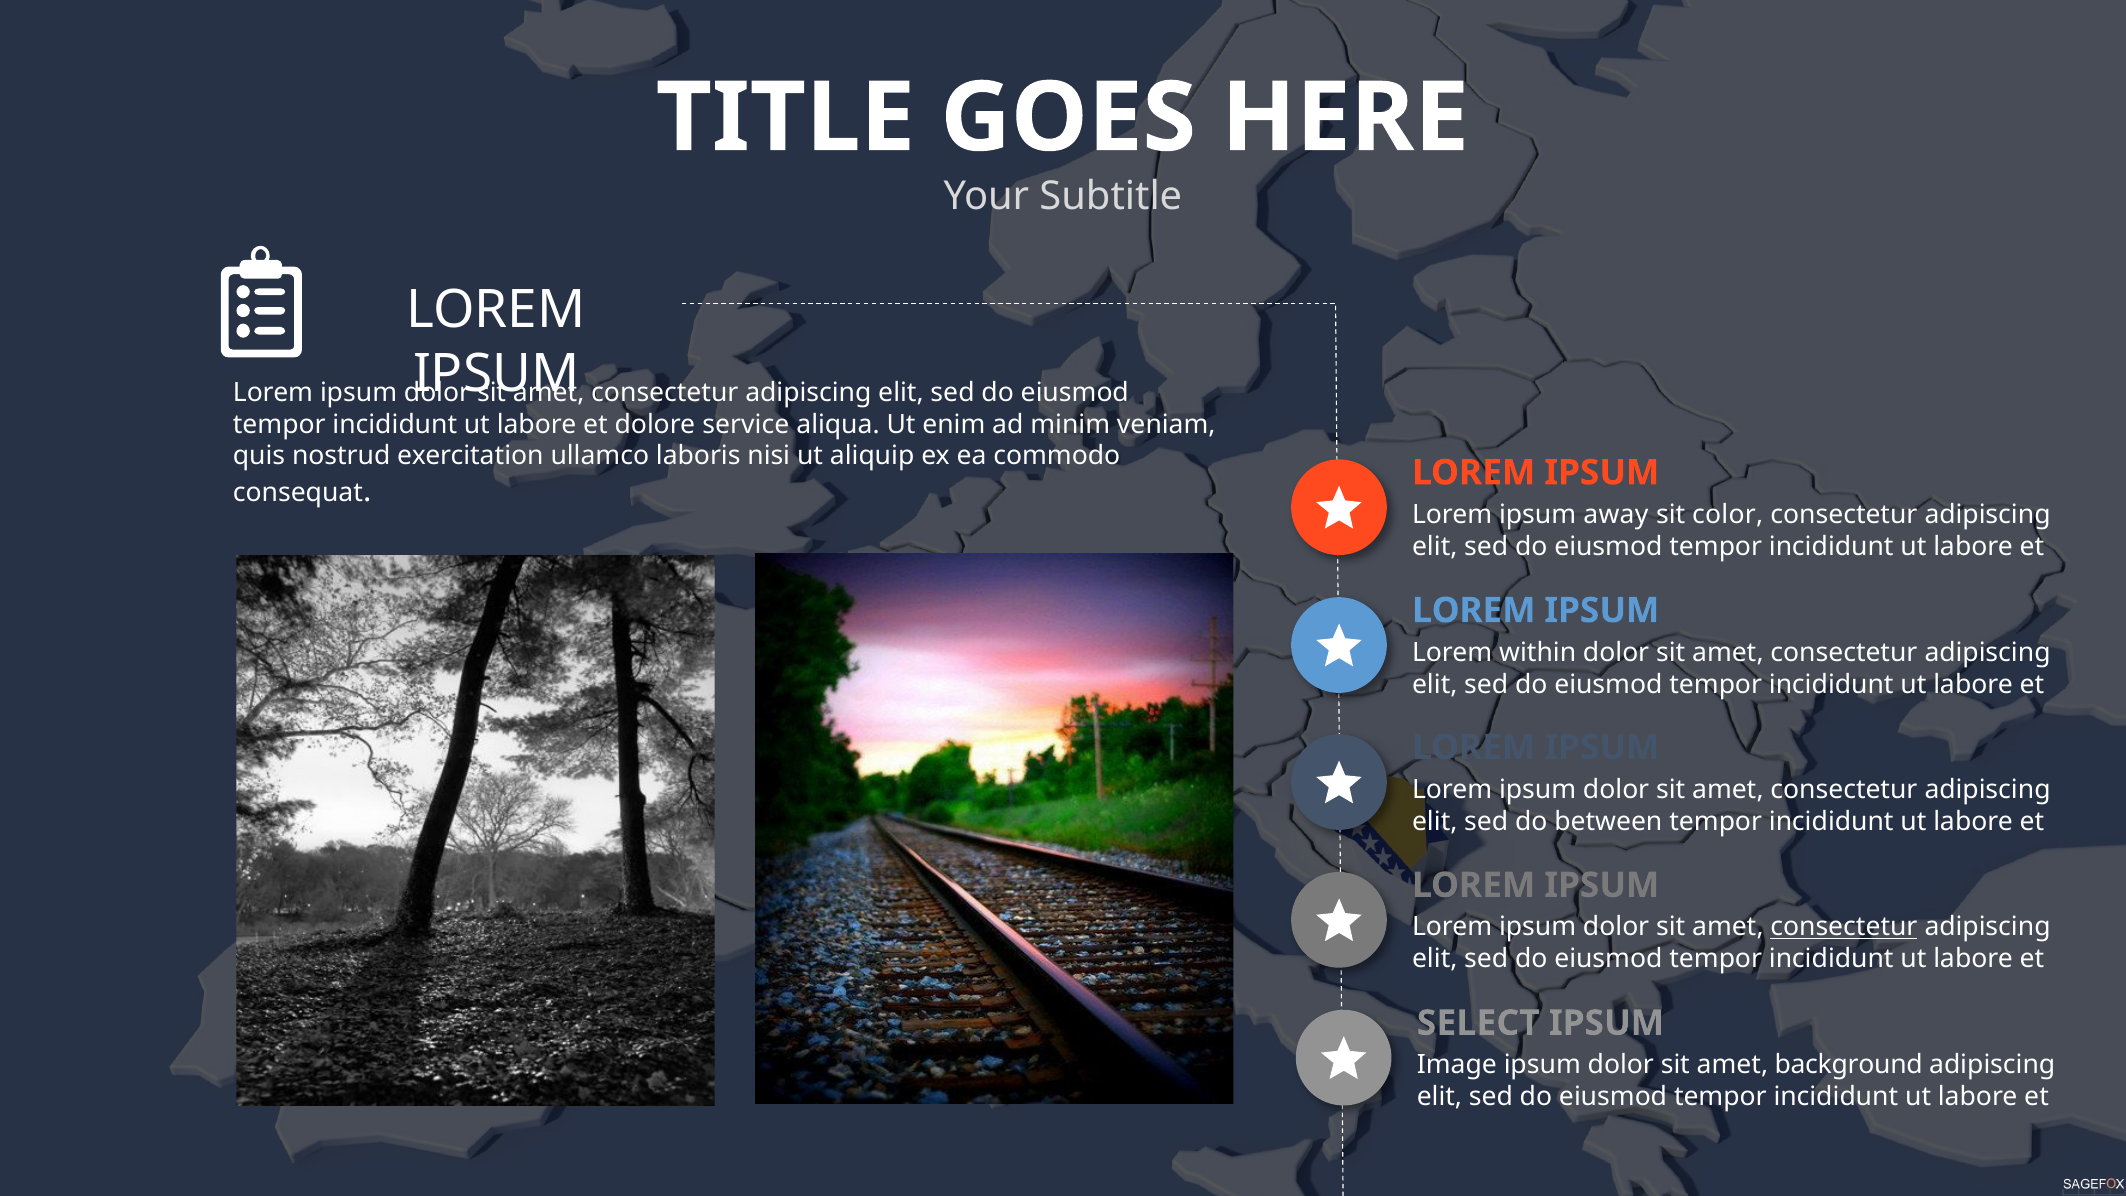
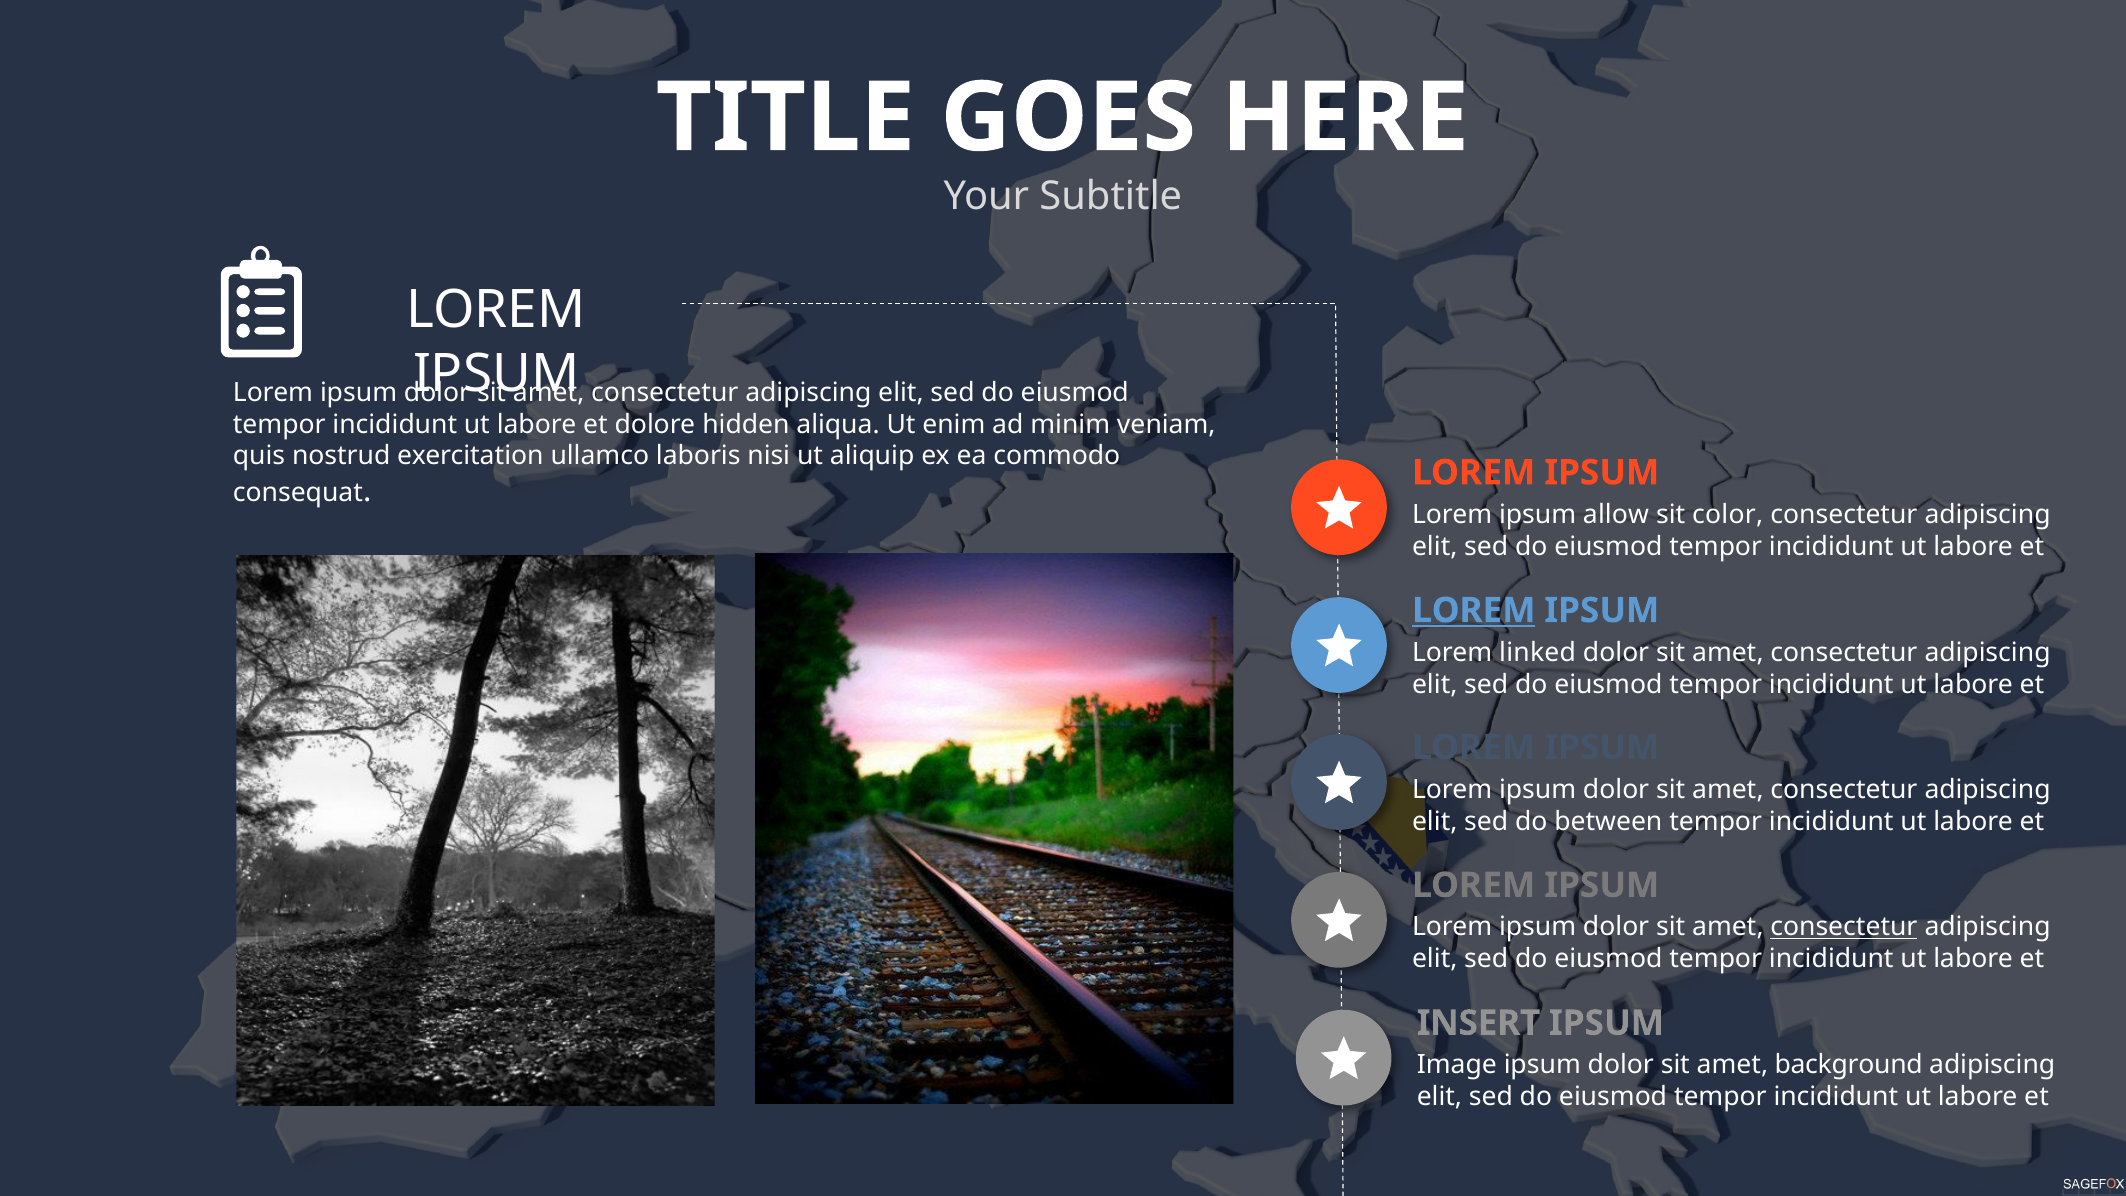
service: service -> hidden (746, 424)
away: away -> allow (1616, 515)
LOREM underline: none -> present (1474, 610)
within: within -> linked (1538, 652)
SELECT: SELECT -> INSERT (1479, 1023)
